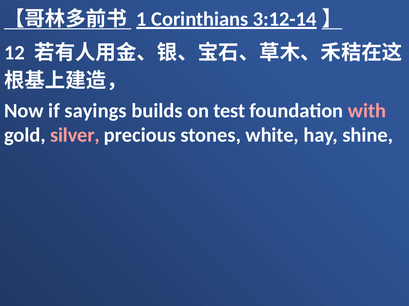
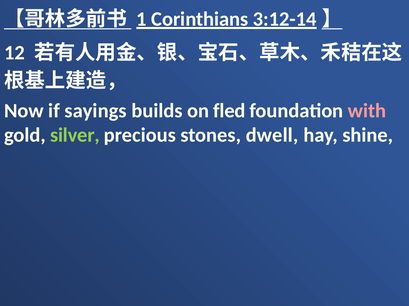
test: test -> fled (229, 111)
silver colour: pink -> light green (75, 136)
white: white -> dwell (272, 136)
